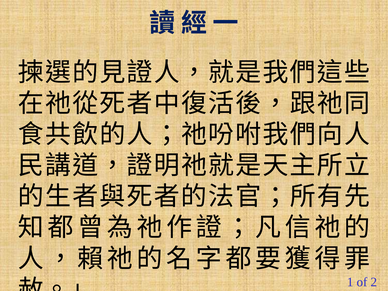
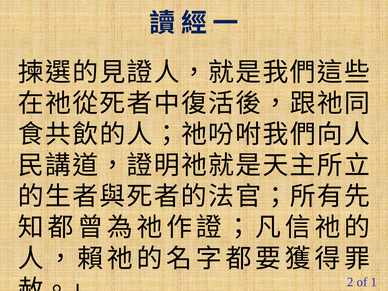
1: 1 -> 2 (350, 282)
2: 2 -> 1 (374, 282)
